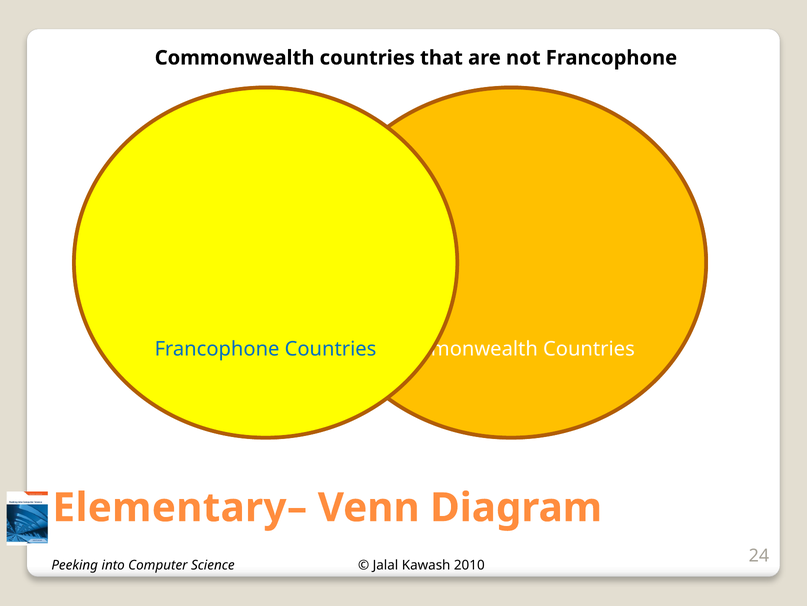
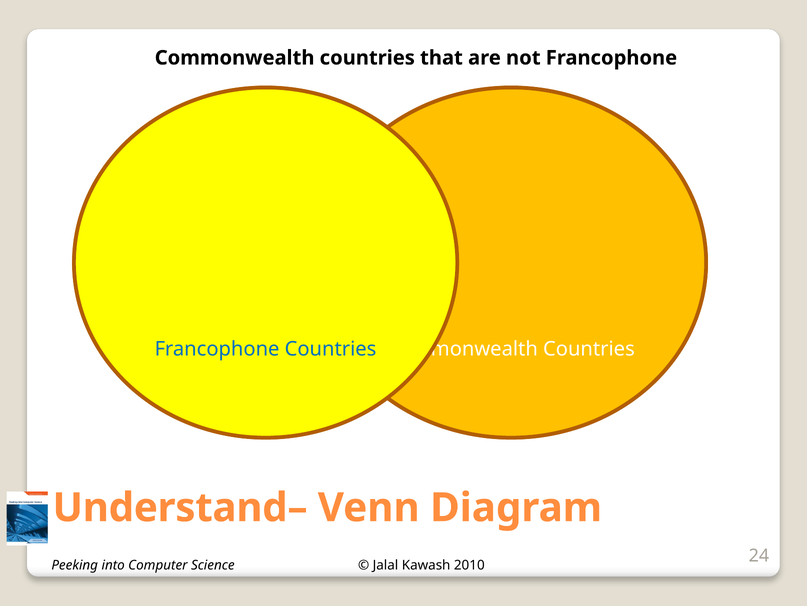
Elementary–: Elementary– -> Understand– (180, 507)
